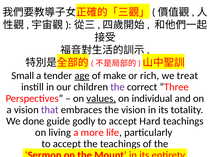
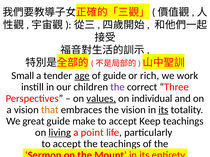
of make: make -> guide (115, 76)
treat: treat -> work (187, 76)
that colour: purple -> orange (50, 110)
its underline: none -> present (163, 110)
done: done -> great (34, 121)
godly: godly -> make (84, 121)
Hard: Hard -> Keep (150, 121)
living underline: none -> present (60, 133)
more: more -> point (92, 133)
